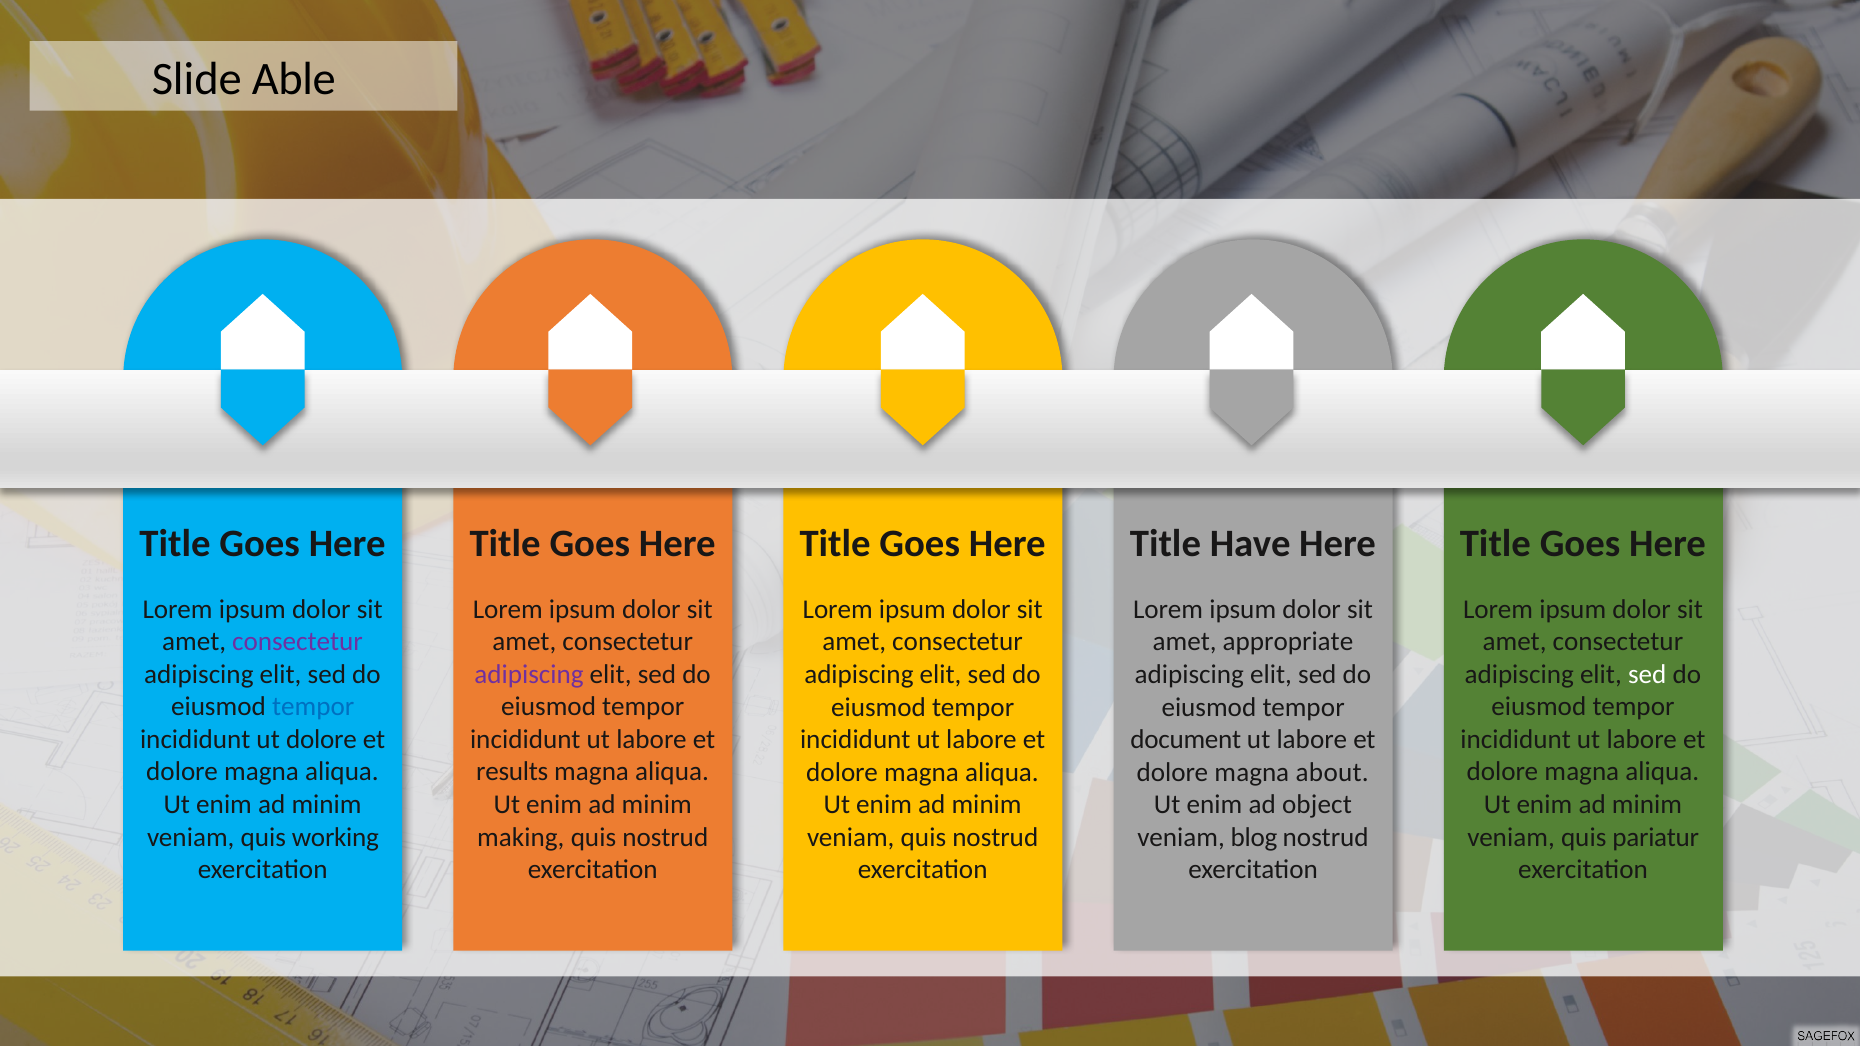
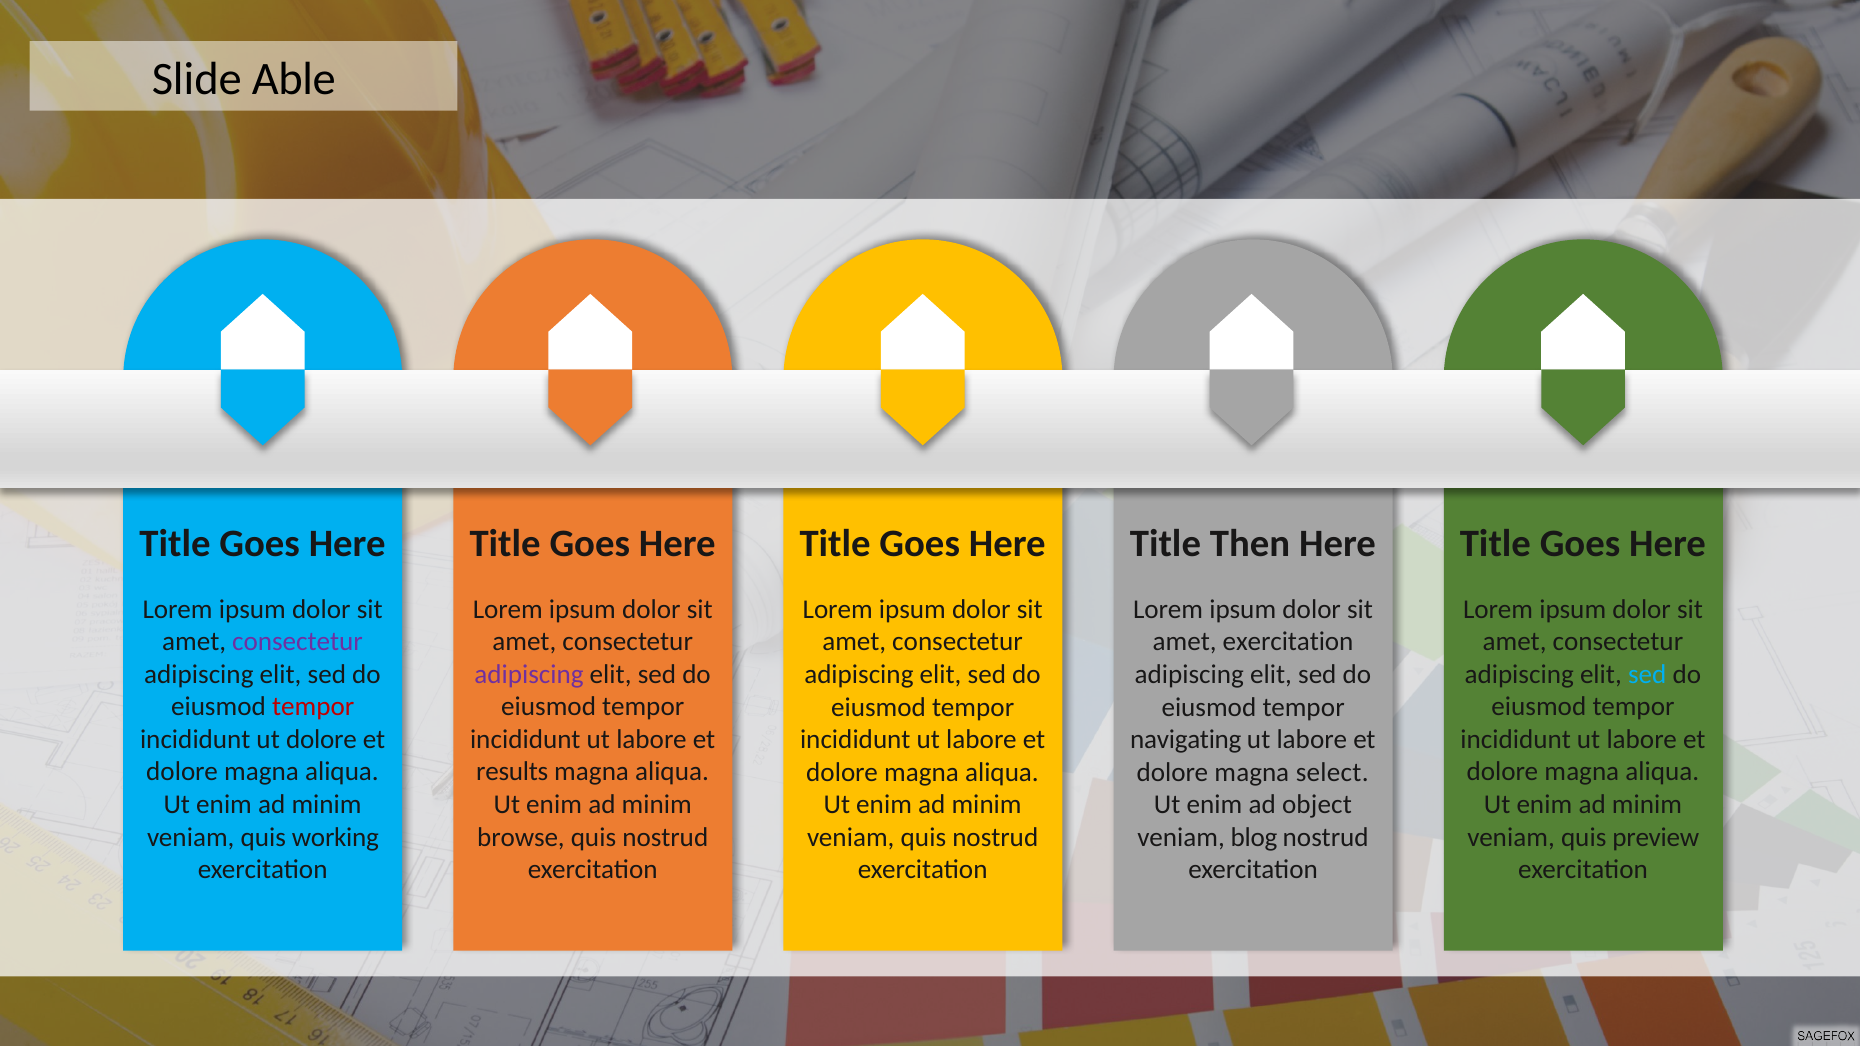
Have: Have -> Then (1250, 544)
amet appropriate: appropriate -> exercitation (1288, 642)
sed colour: white -> light blue (1647, 674)
tempor colour: blue -> red (313, 707)
document: document -> navigating (1186, 740)
about: about -> select (1332, 772)
making: making -> browse (521, 837)
pariatur: pariatur -> preview (1656, 837)
